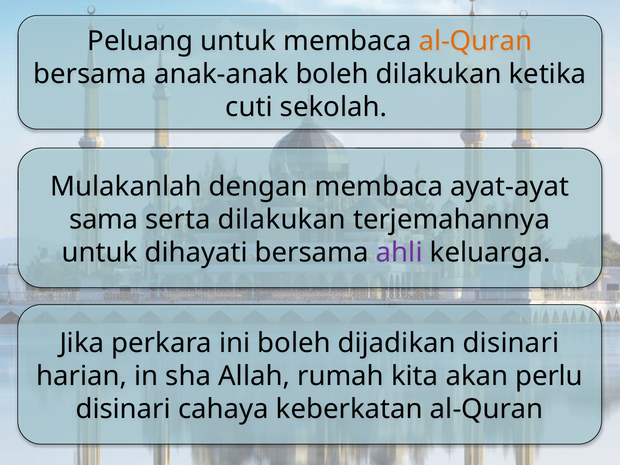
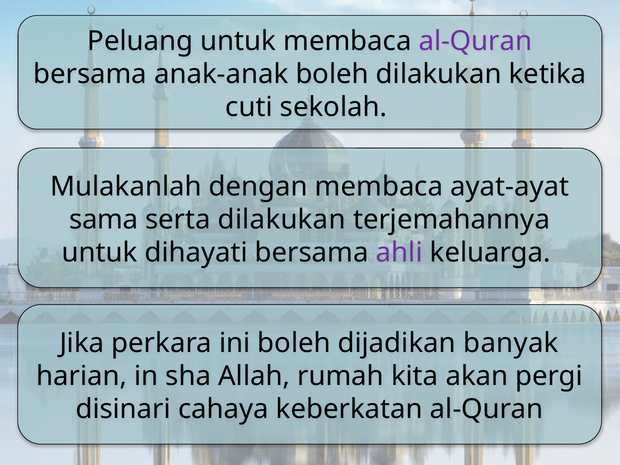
al-Quran colour: orange -> purple (475, 41)
dijadikan disinari: disinari -> banyak (511, 343)
perlu: perlu -> pergi (549, 376)
